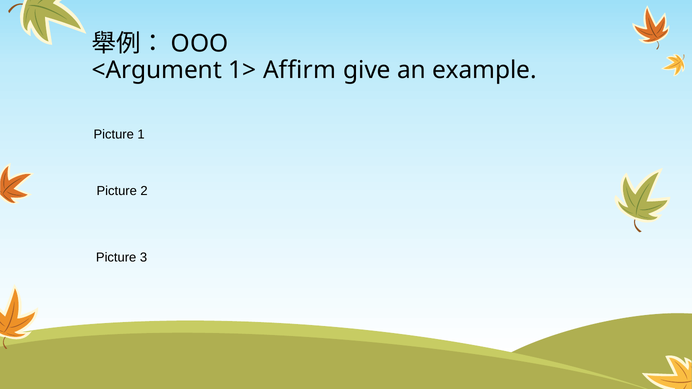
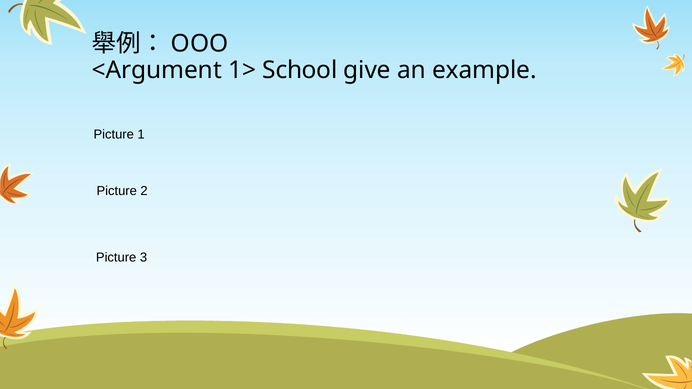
Affirm: Affirm -> School (300, 70)
